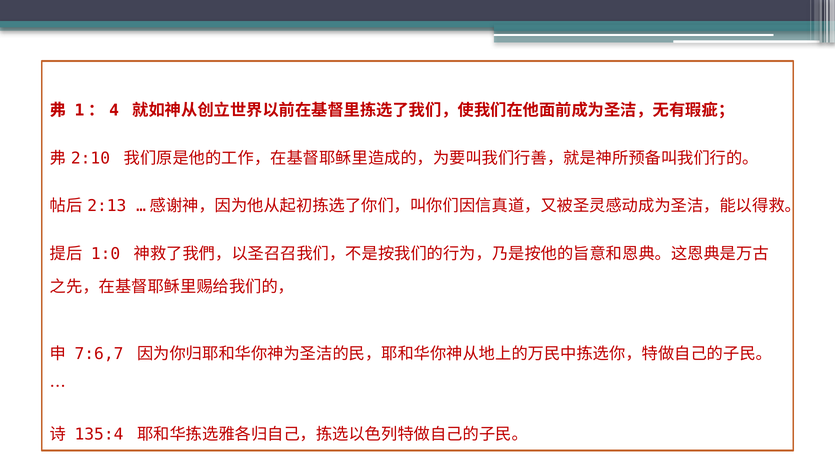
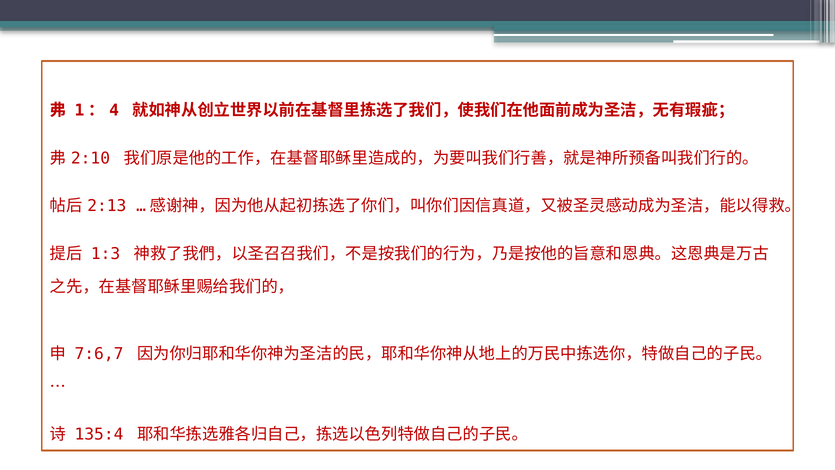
1:0: 1:0 -> 1:3 (106, 254)
